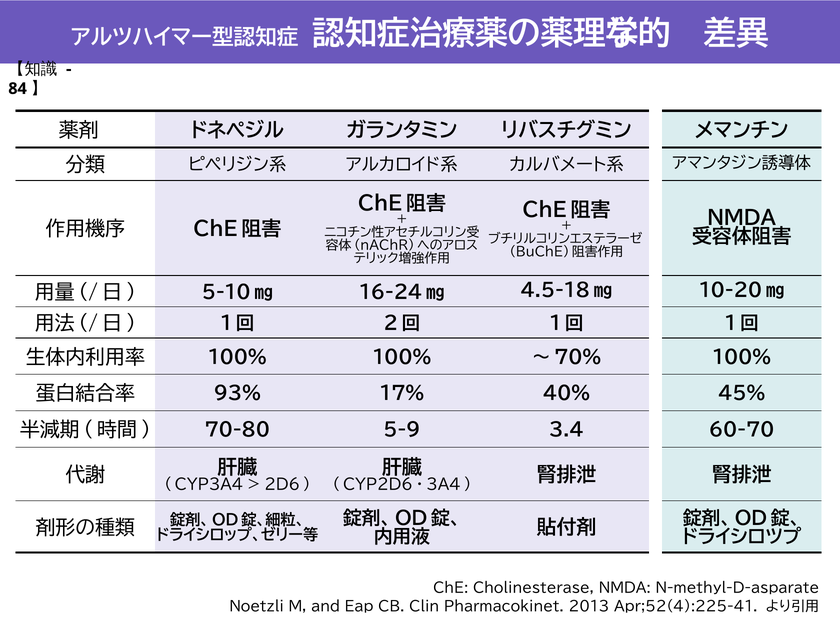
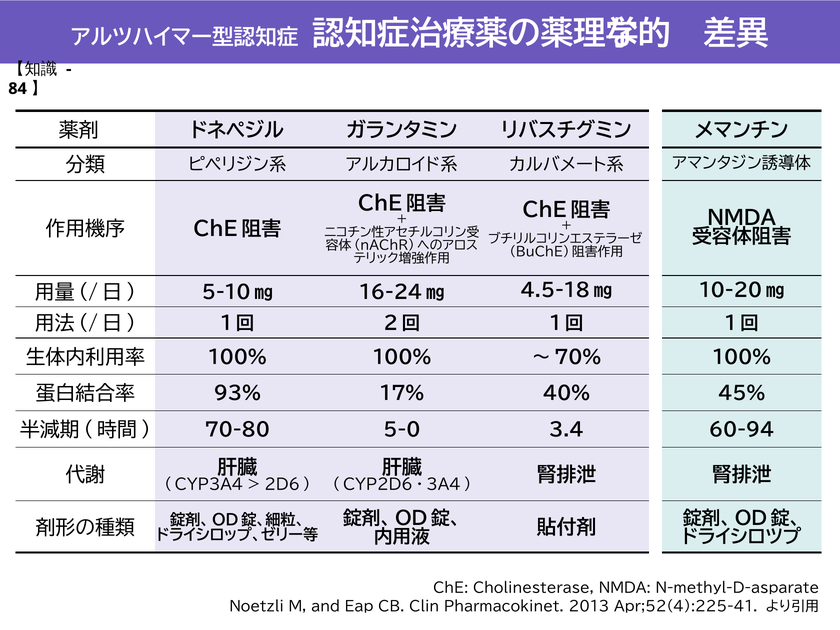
5-9: 5-9 -> 5-0 (402, 430)
60-70: 60-70 -> 60-94 (742, 430)
